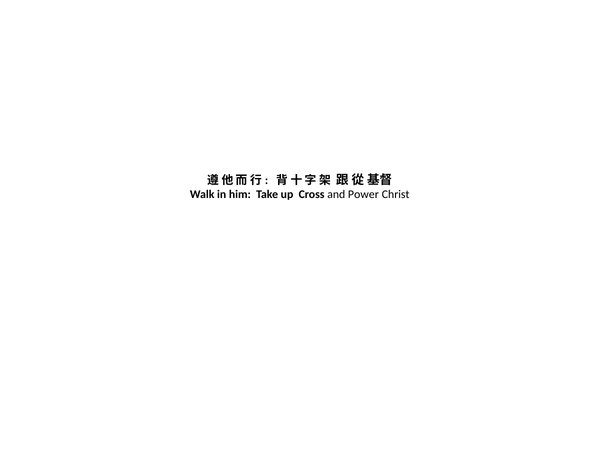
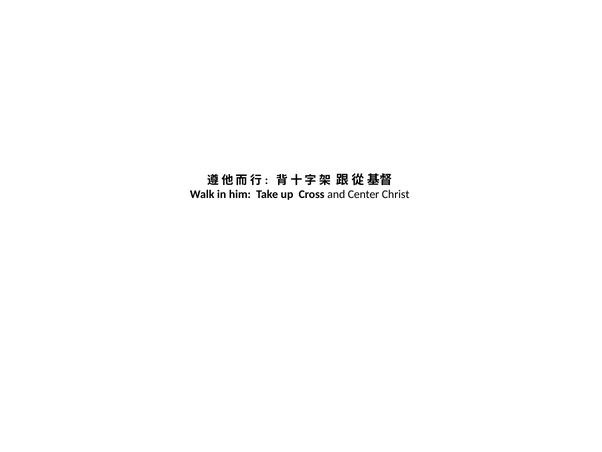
Power: Power -> Center (364, 194)
